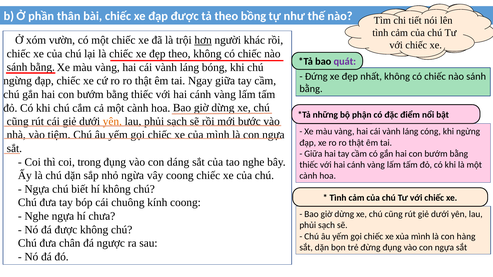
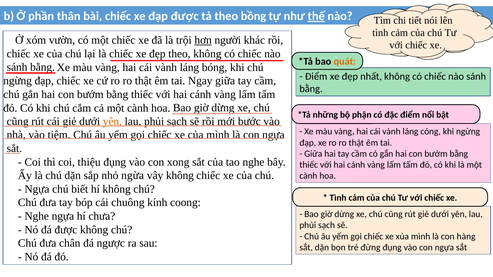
thế underline: none -> present (316, 16)
quát colour: purple -> orange (345, 62)
Đứng: Đứng -> Điểm (316, 76)
trong: trong -> thiệu (89, 162)
dáng: dáng -> xong (178, 162)
vây coong: coong -> không (180, 176)
